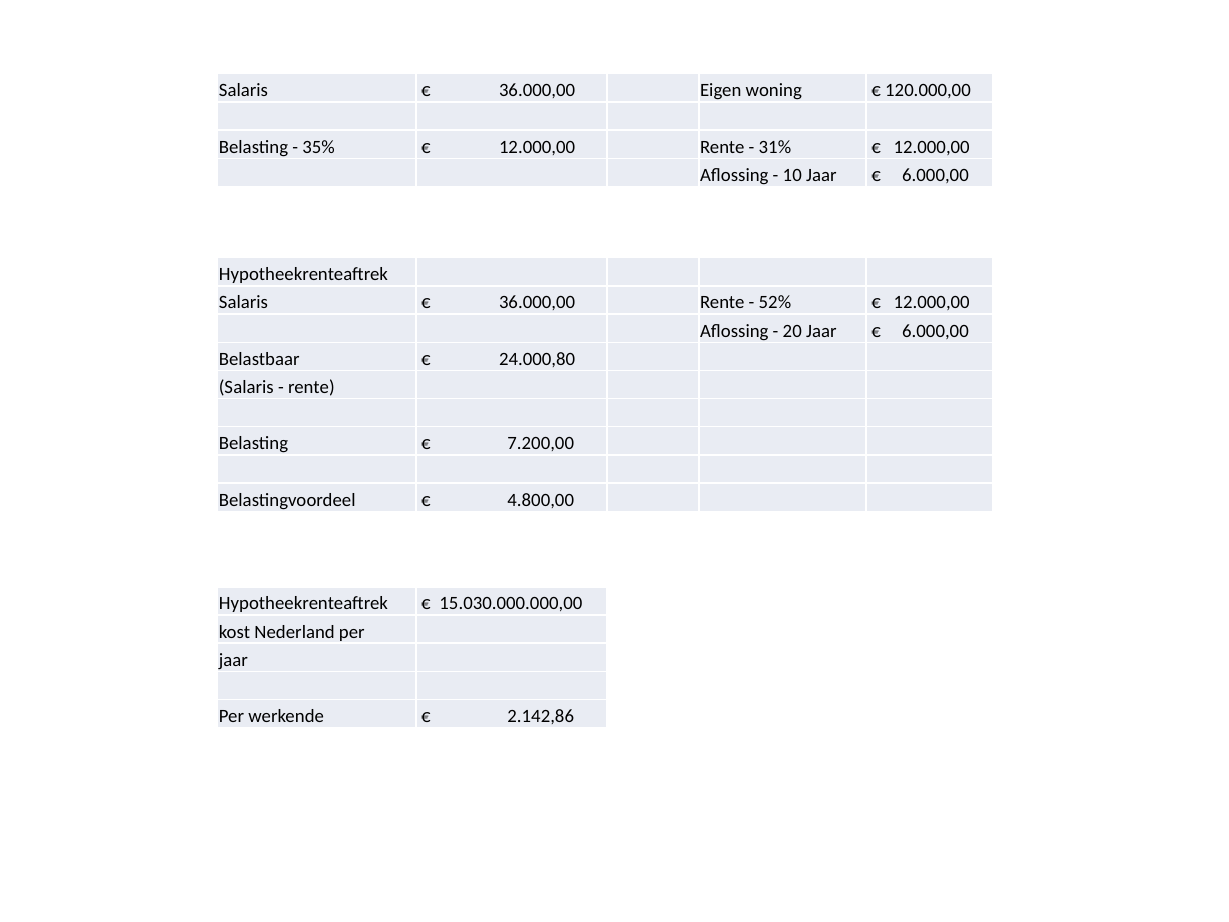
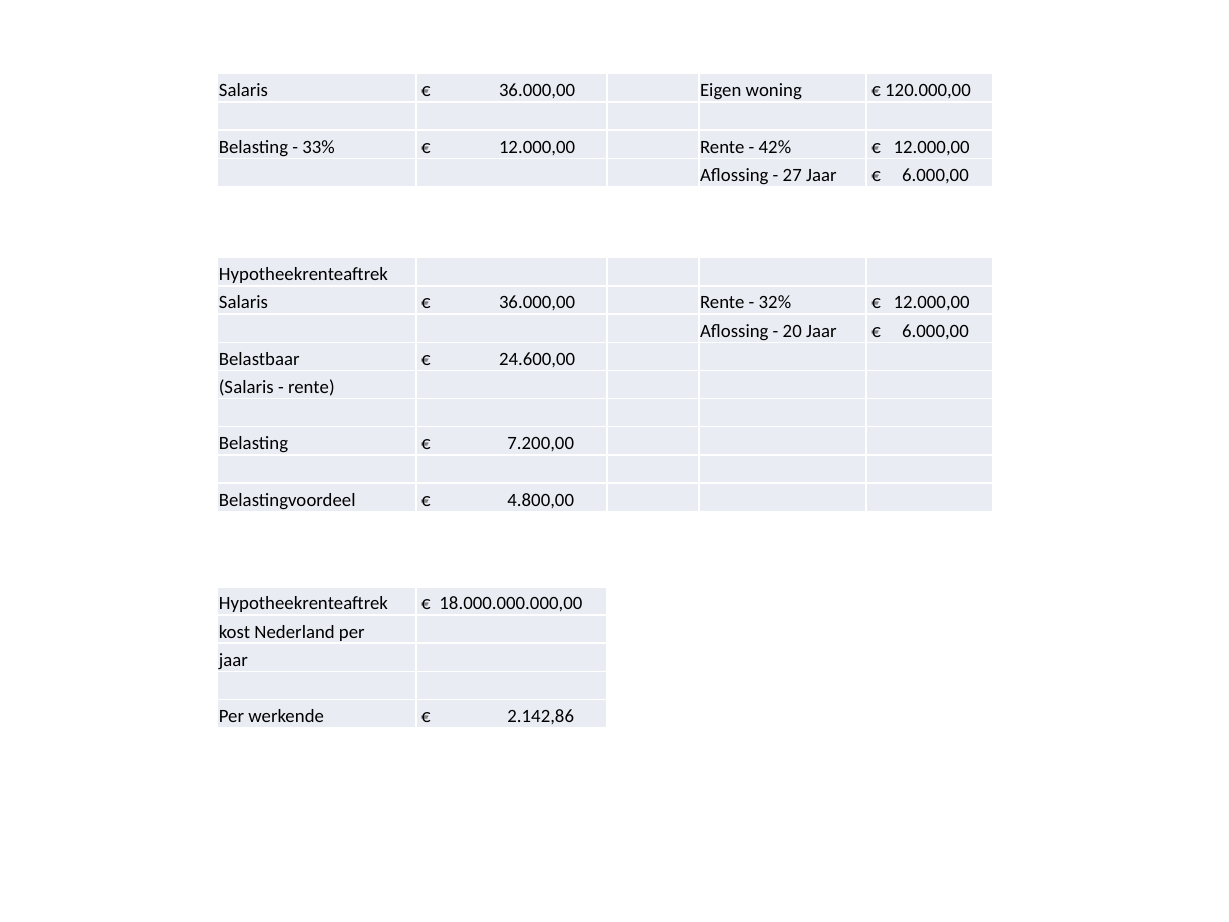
35%: 35% -> 33% (319, 147)
31%: 31% -> 42% (775, 147)
10: 10 -> 27 (792, 175)
52%: 52% -> 32% (775, 303)
24.000,80: 24.000,80 -> 24.600,00 (537, 359)
15.030.000.000,00: 15.030.000.000,00 -> 18.000.000.000,00 (511, 604)
